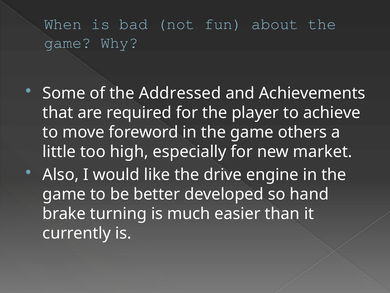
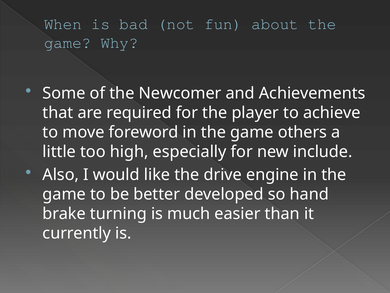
Addressed: Addressed -> Newcomer (180, 93)
market: market -> include (323, 152)
